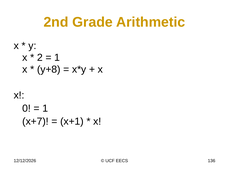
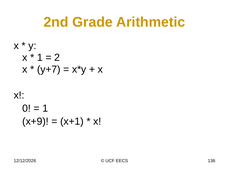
2: 2 -> 1 (40, 57)
1: 1 -> 2 (57, 57)
y+8: y+8 -> y+7 (49, 69)
x+7: x+7 -> x+9 (35, 121)
